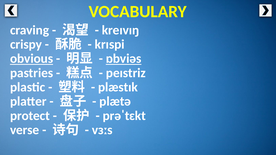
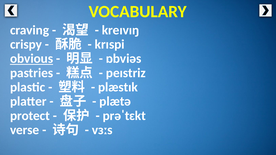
ɒbviəs underline: present -> none (124, 59)
